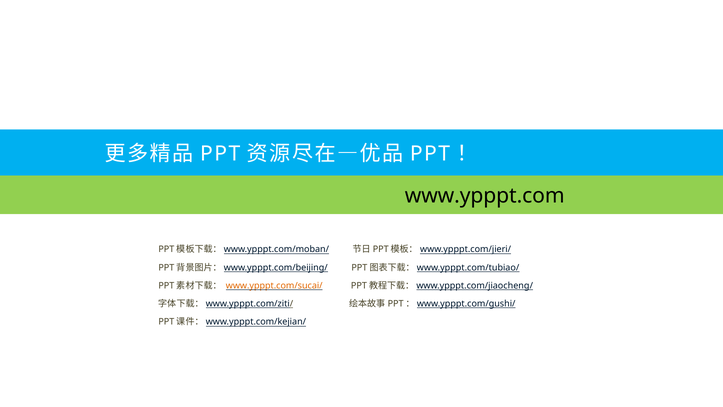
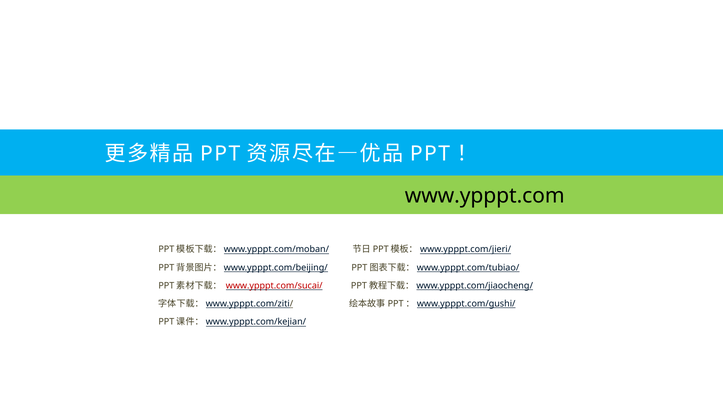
www.ypppt.com/sucai/ colour: orange -> red (274, 285)
